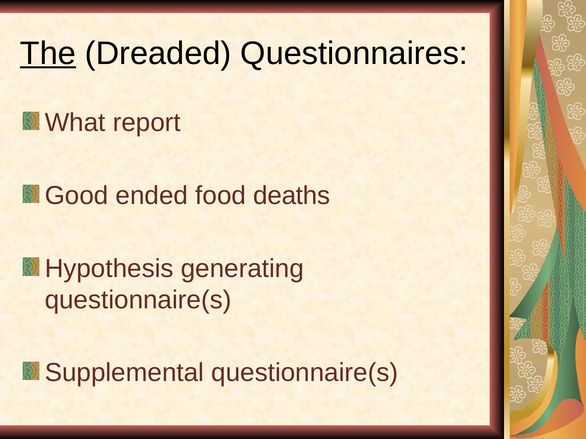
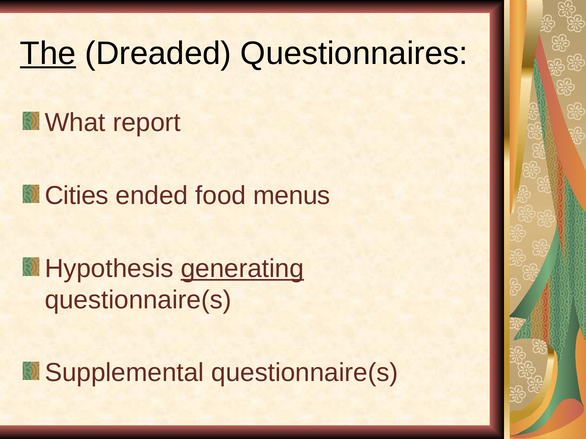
Good: Good -> Cities (77, 196)
deaths: deaths -> menus (292, 196)
generating underline: none -> present (242, 269)
